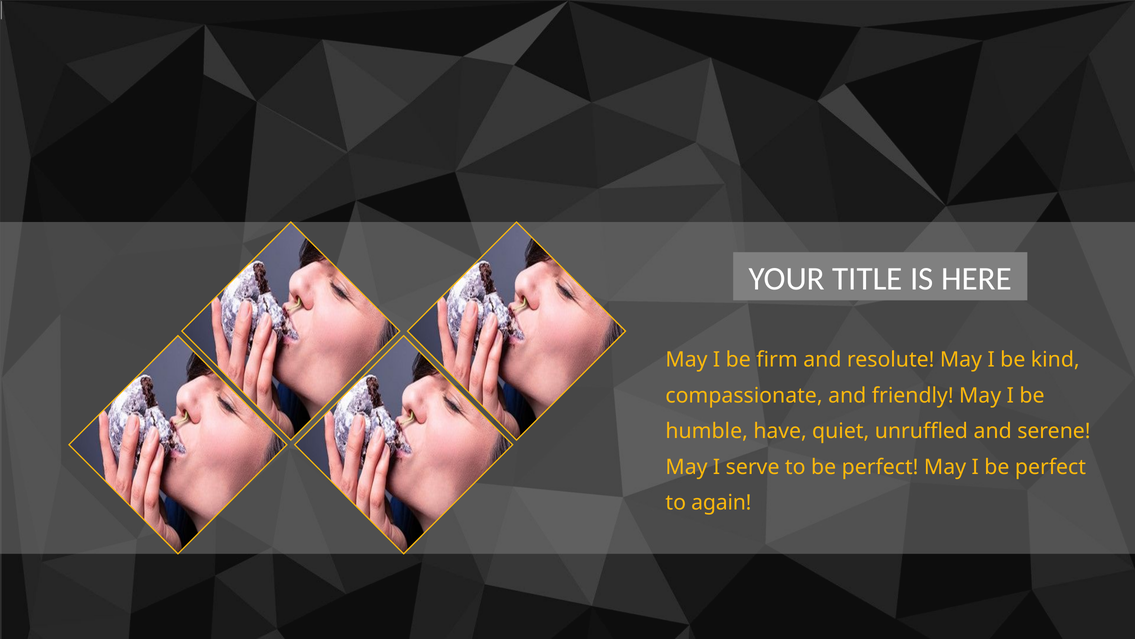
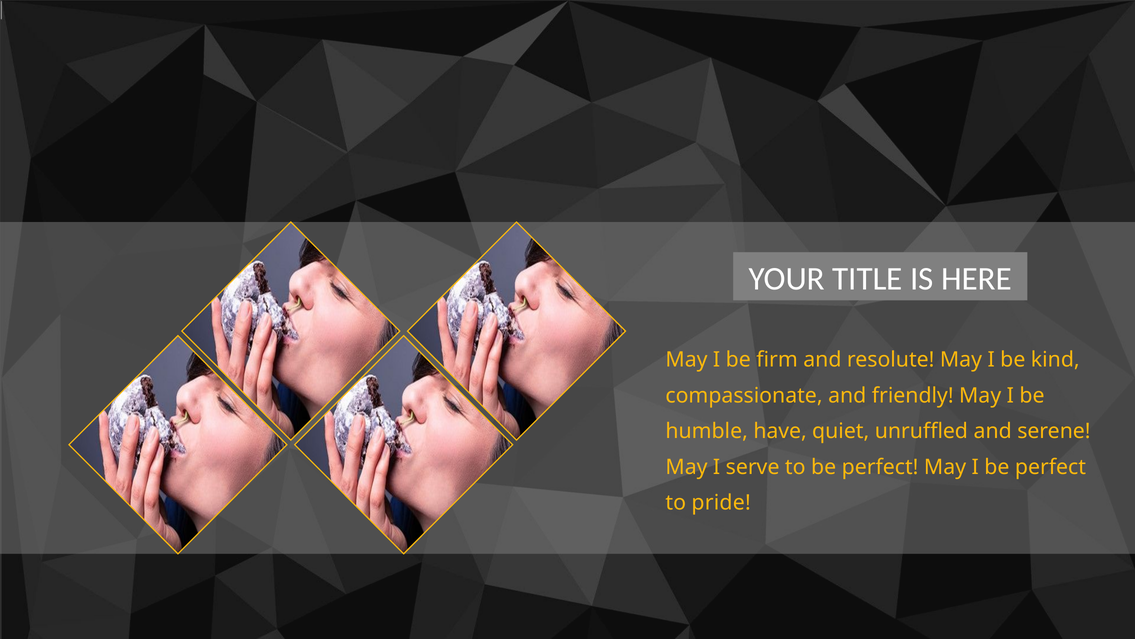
again: again -> pride (721, 502)
